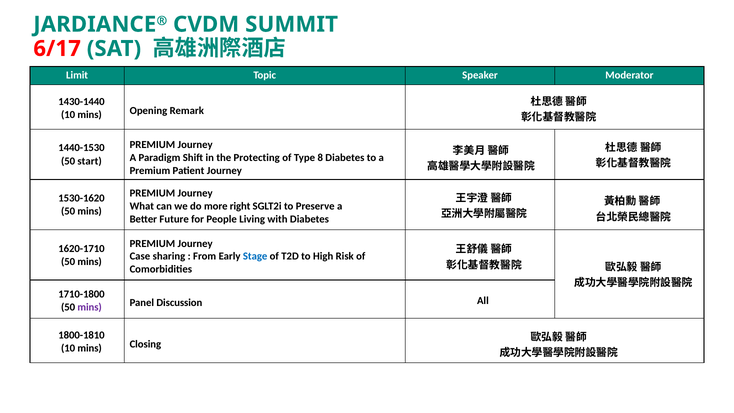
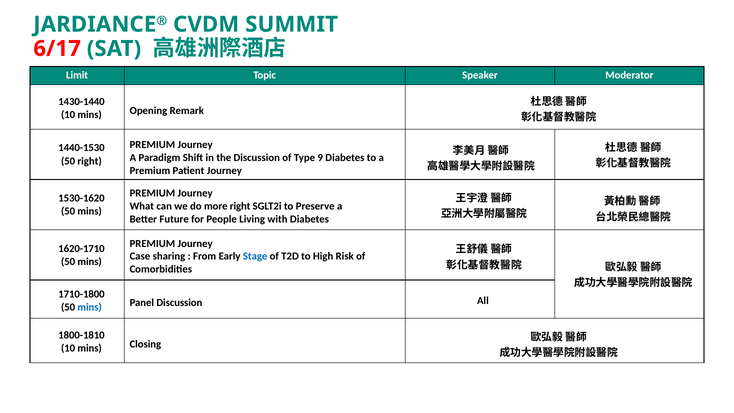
the Protecting: Protecting -> Discussion (257, 157)
8: 8 -> 9 (320, 157)
50 start: start -> right (90, 161)
mins colour: purple -> blue (90, 307)
